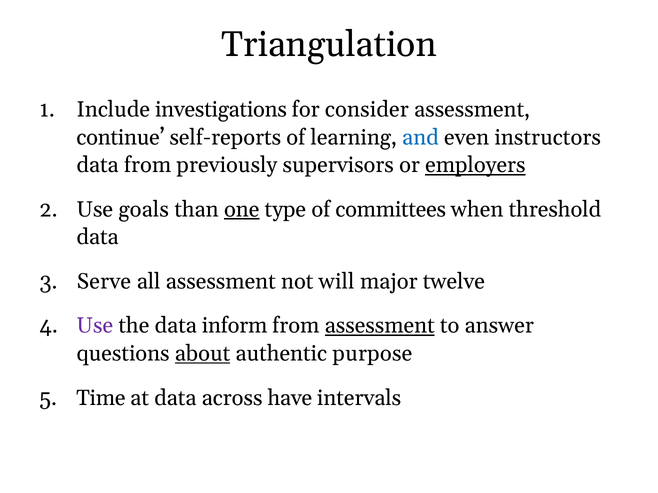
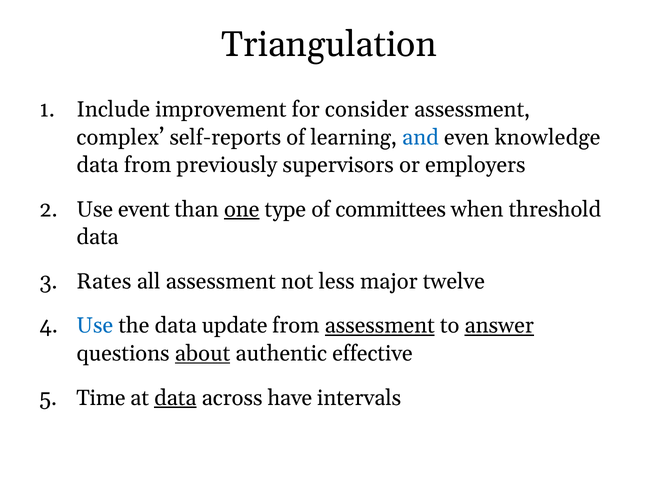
investigations: investigations -> improvement (221, 110)
continue: continue -> complex (120, 137)
instructors: instructors -> knowledge (548, 137)
employers underline: present -> none (475, 165)
goals: goals -> event (144, 210)
Serve: Serve -> Rates (104, 282)
will: will -> less (337, 282)
Use colour: purple -> blue (95, 326)
inform: inform -> update (235, 326)
answer underline: none -> present (499, 326)
purpose: purpose -> effective (373, 354)
data underline: none -> present (175, 398)
